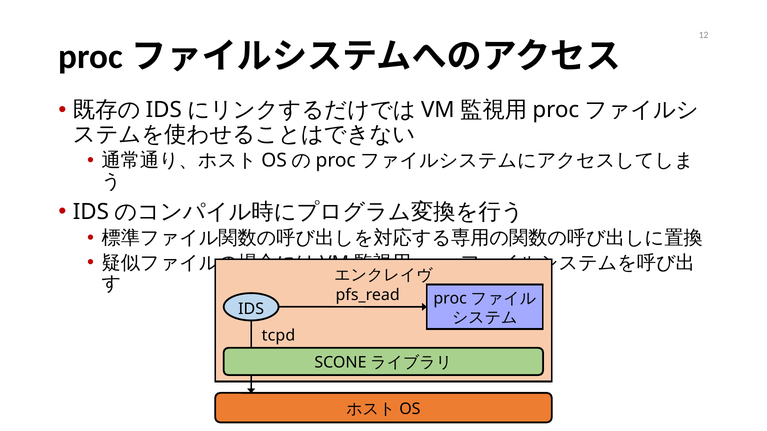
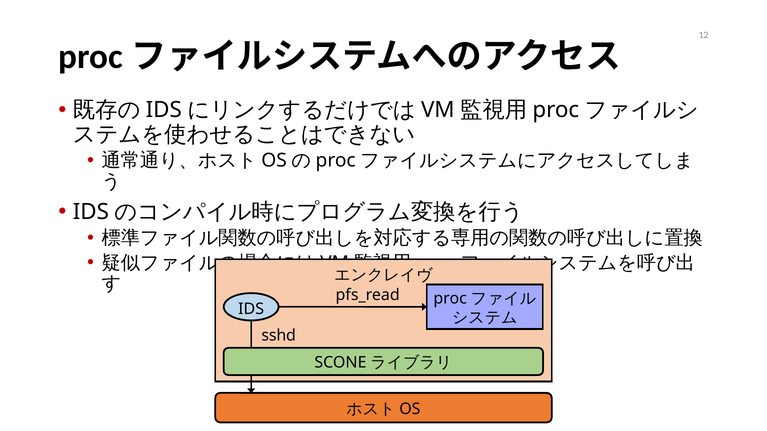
tcpd: tcpd -> sshd (279, 336)
